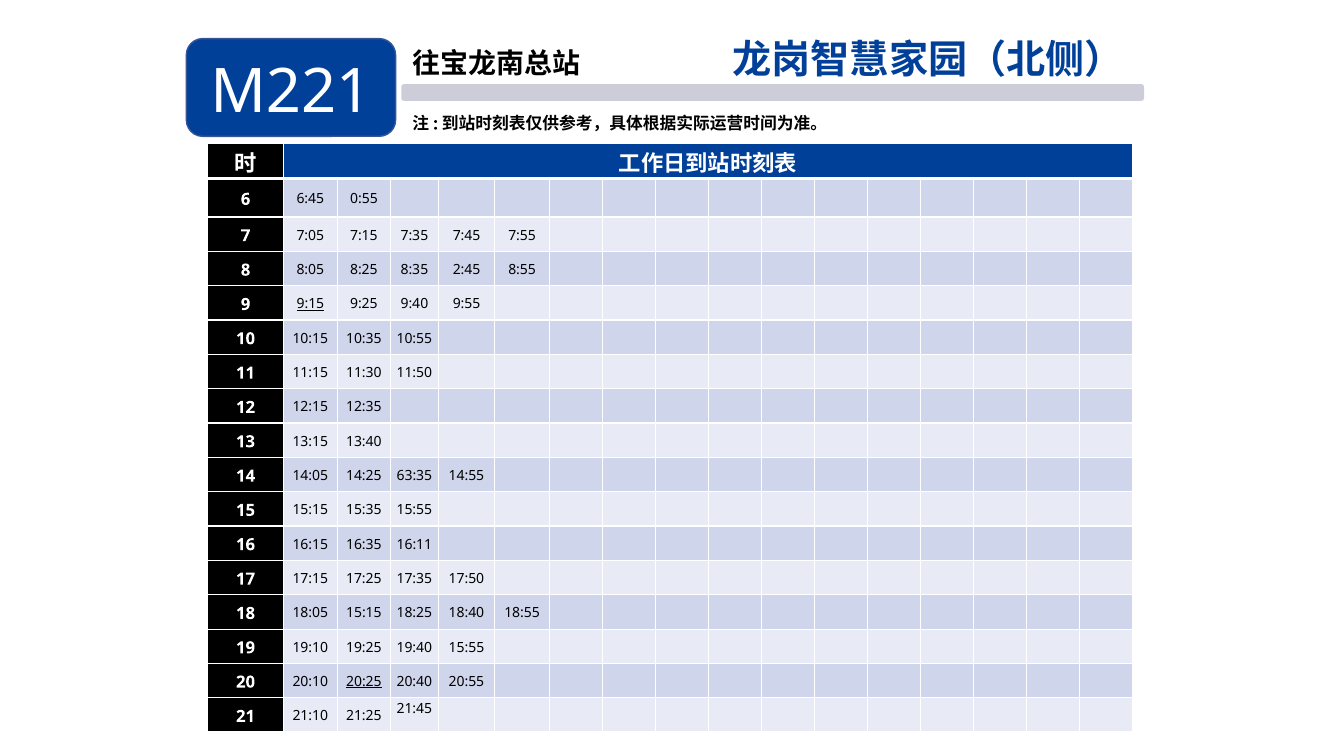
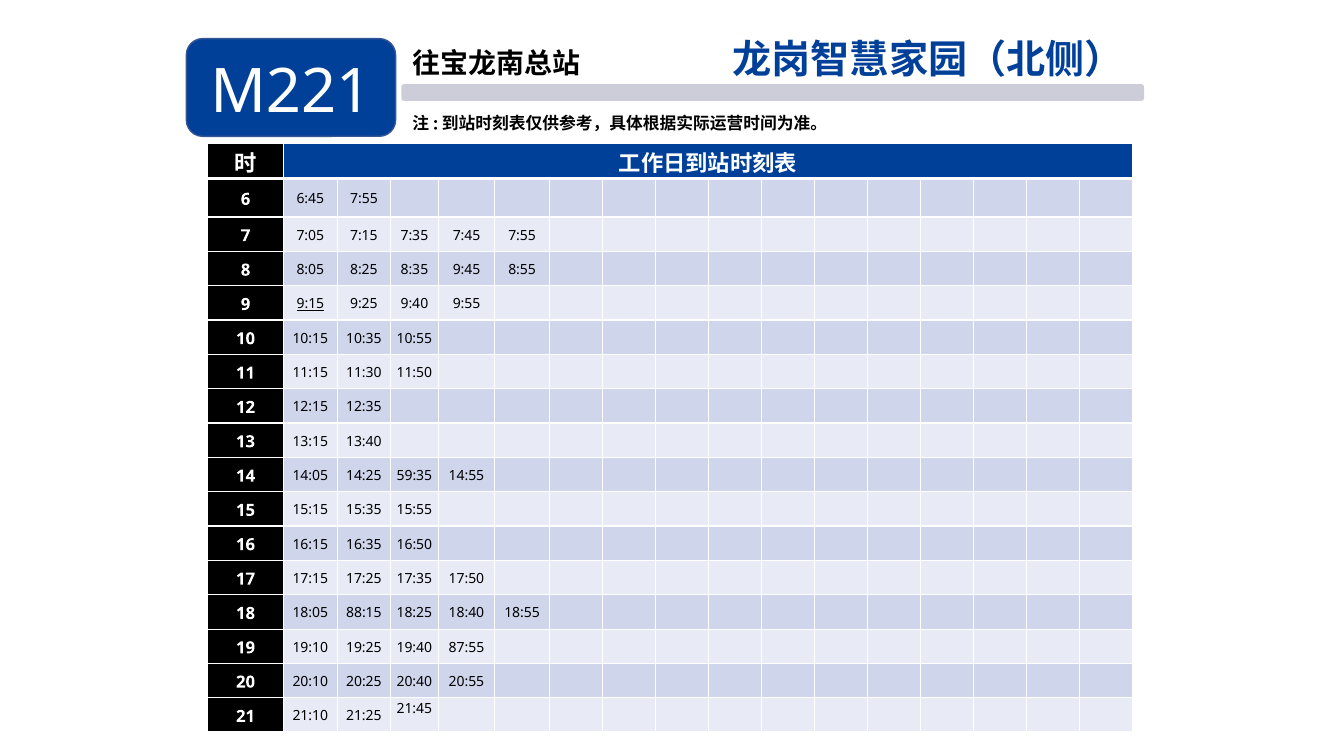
6:45 0:55: 0:55 -> 7:55 (364, 199)
2:45: 2:45 -> 9:45 (467, 270)
63:35: 63:35 -> 59:35 (414, 475)
16:11: 16:11 -> 16:50 (414, 544)
18:05 15:15: 15:15 -> 88:15 (364, 613)
19:40 15:55: 15:55 -> 87:55 (467, 647)
20:25 underline: present -> none (364, 681)
